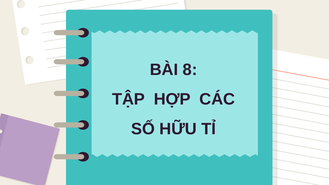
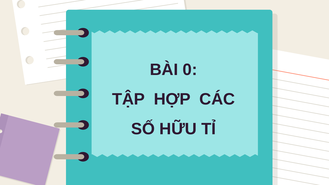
8: 8 -> 0 (190, 70)
